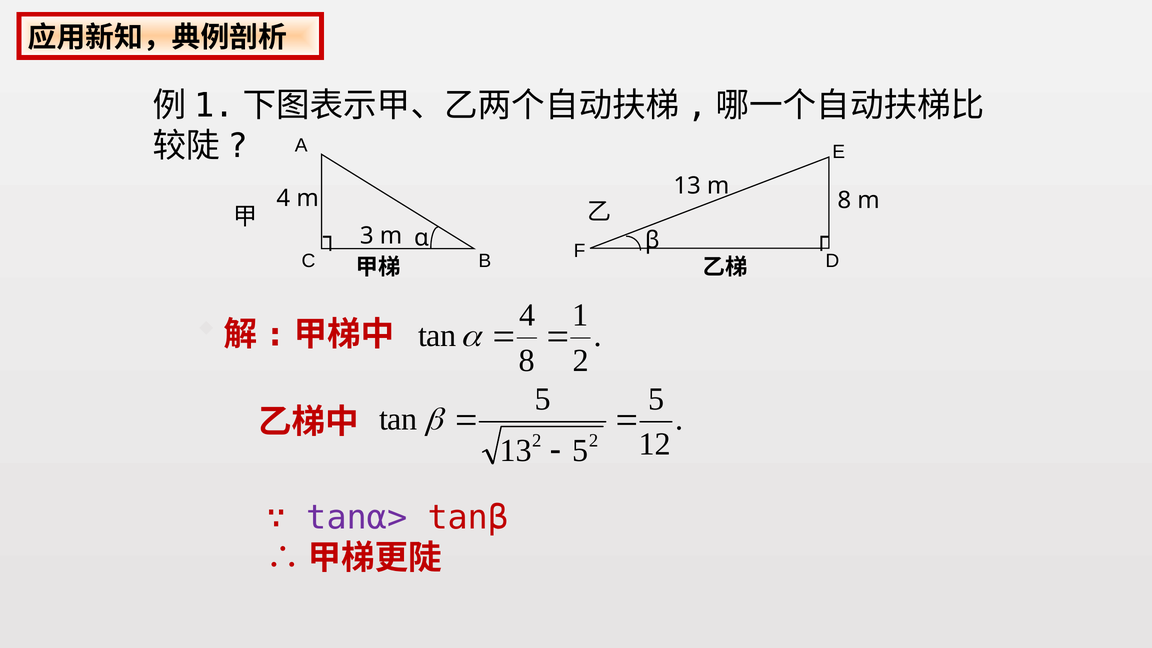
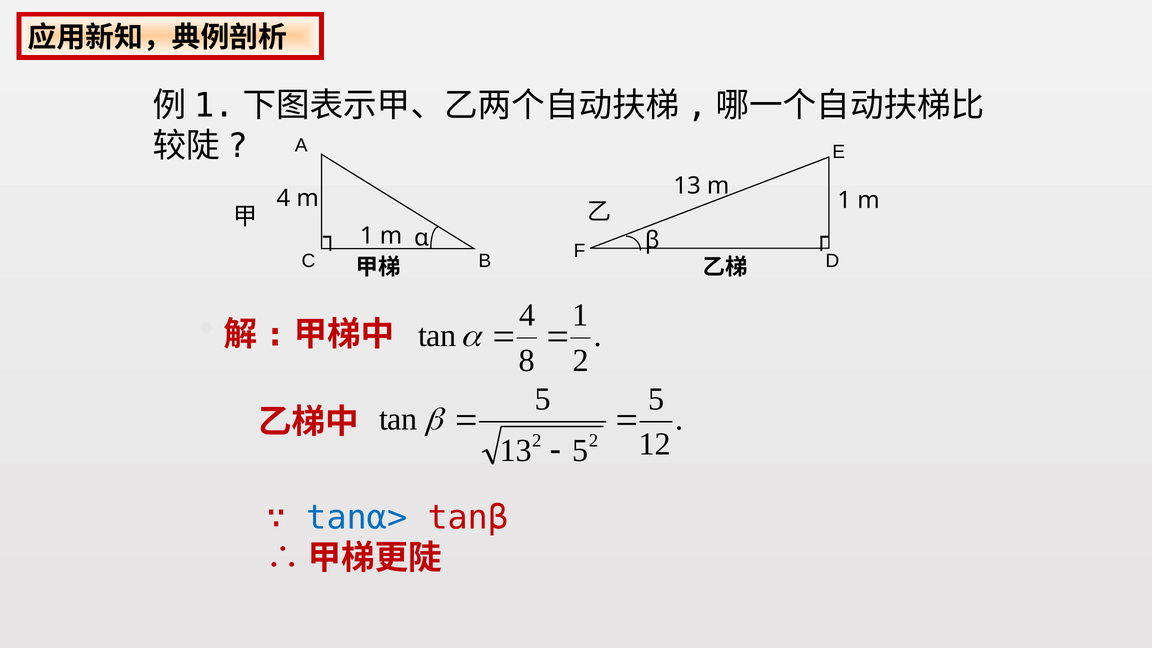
8: 8 -> 1 (844, 200)
3: 3 -> 1 (367, 236)
tanα> colour: purple -> blue (357, 518)
